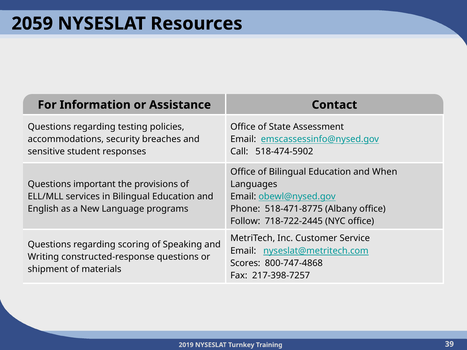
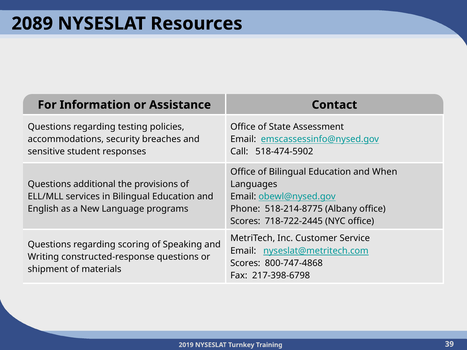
2059: 2059 -> 2089 (32, 24)
important: important -> additional (94, 184)
518-471-8775: 518-471-8775 -> 518-214-8775 (294, 209)
Follow: Follow -> Scores (245, 221)
217-398-7257: 217-398-7257 -> 217-398-6798 (281, 276)
